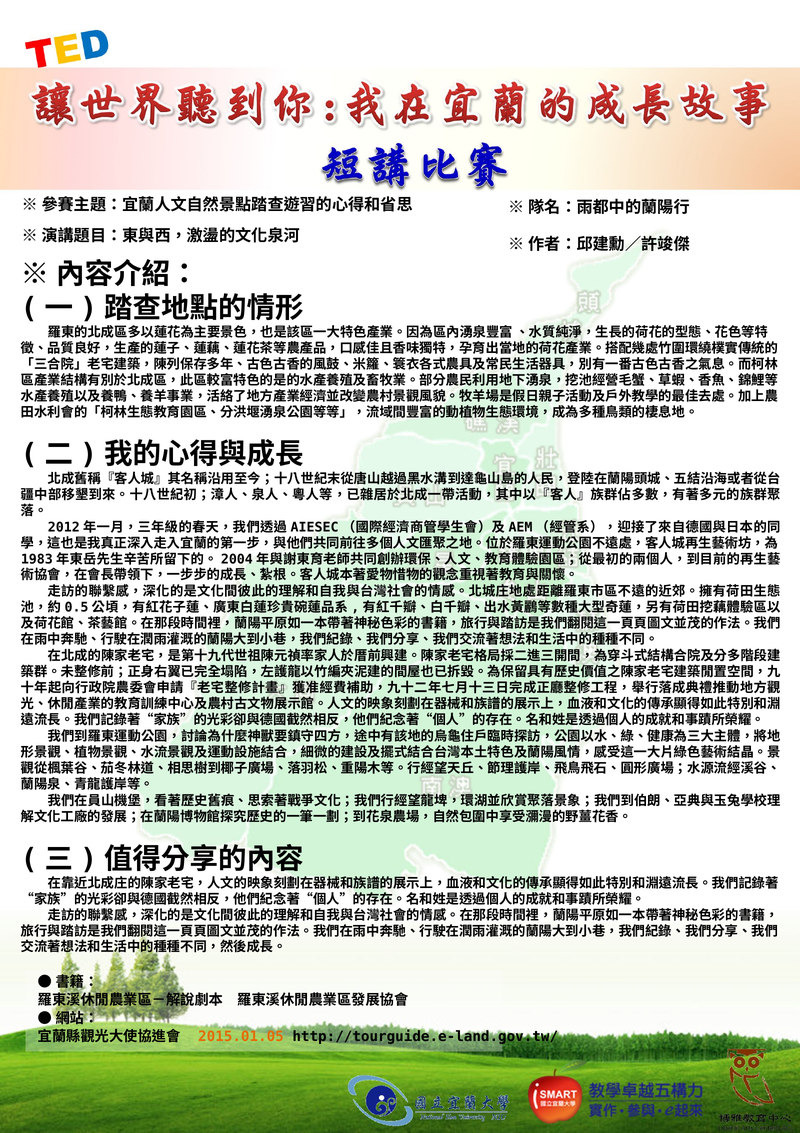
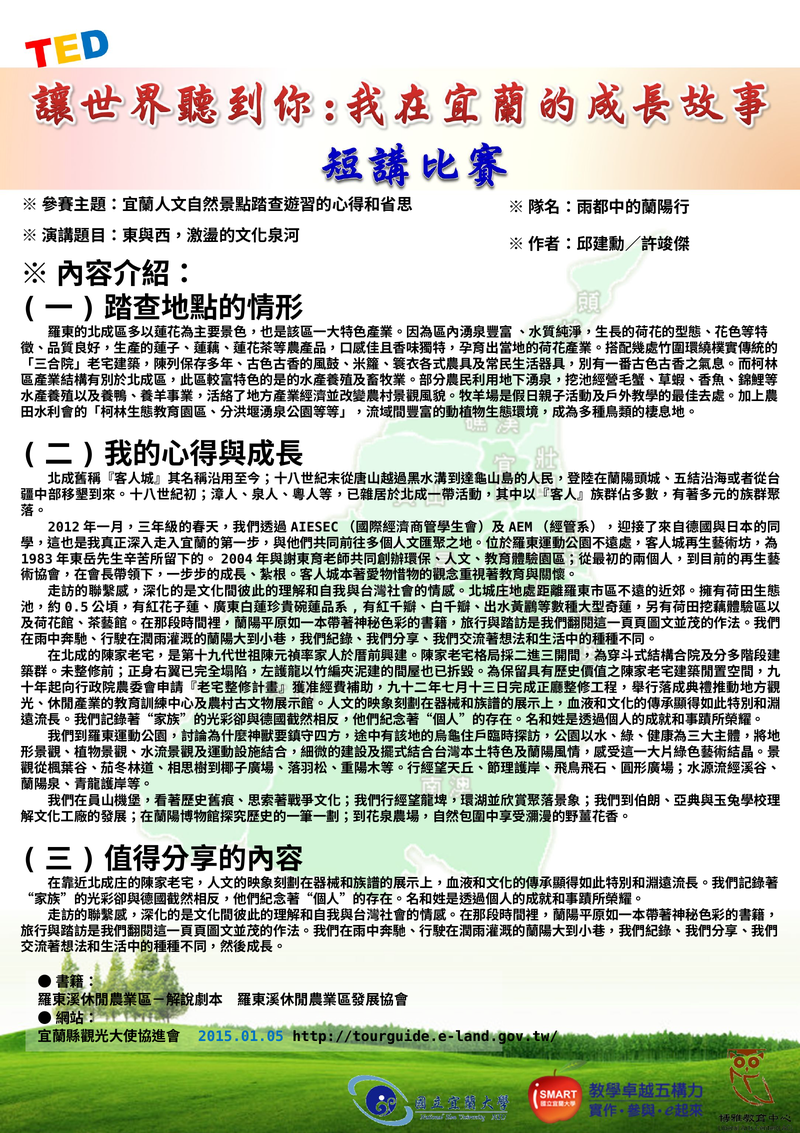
2015.01.05 colour: orange -> blue (241, 1036)
